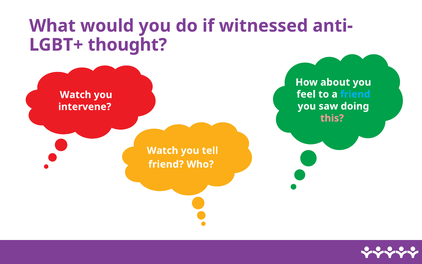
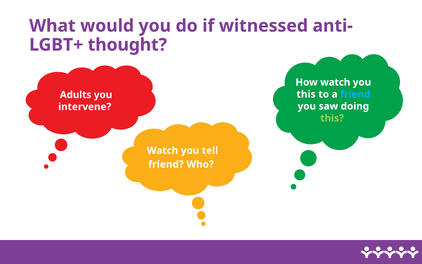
How about: about -> watch (335, 82)
feel: feel -> this (306, 94)
Watch: Watch -> Adults (76, 95)
this colour: pink -> light green (332, 118)
